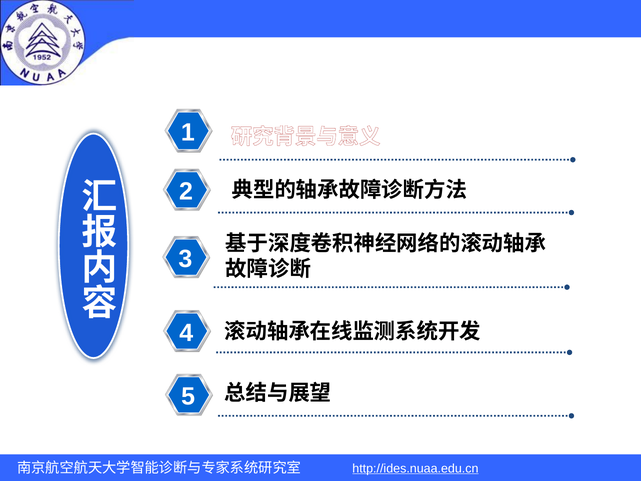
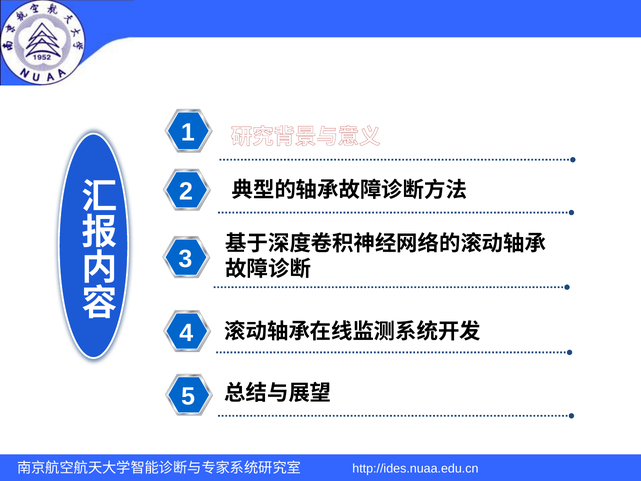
http://ides.nuaa.edu.cn underline: present -> none (415, 468)
